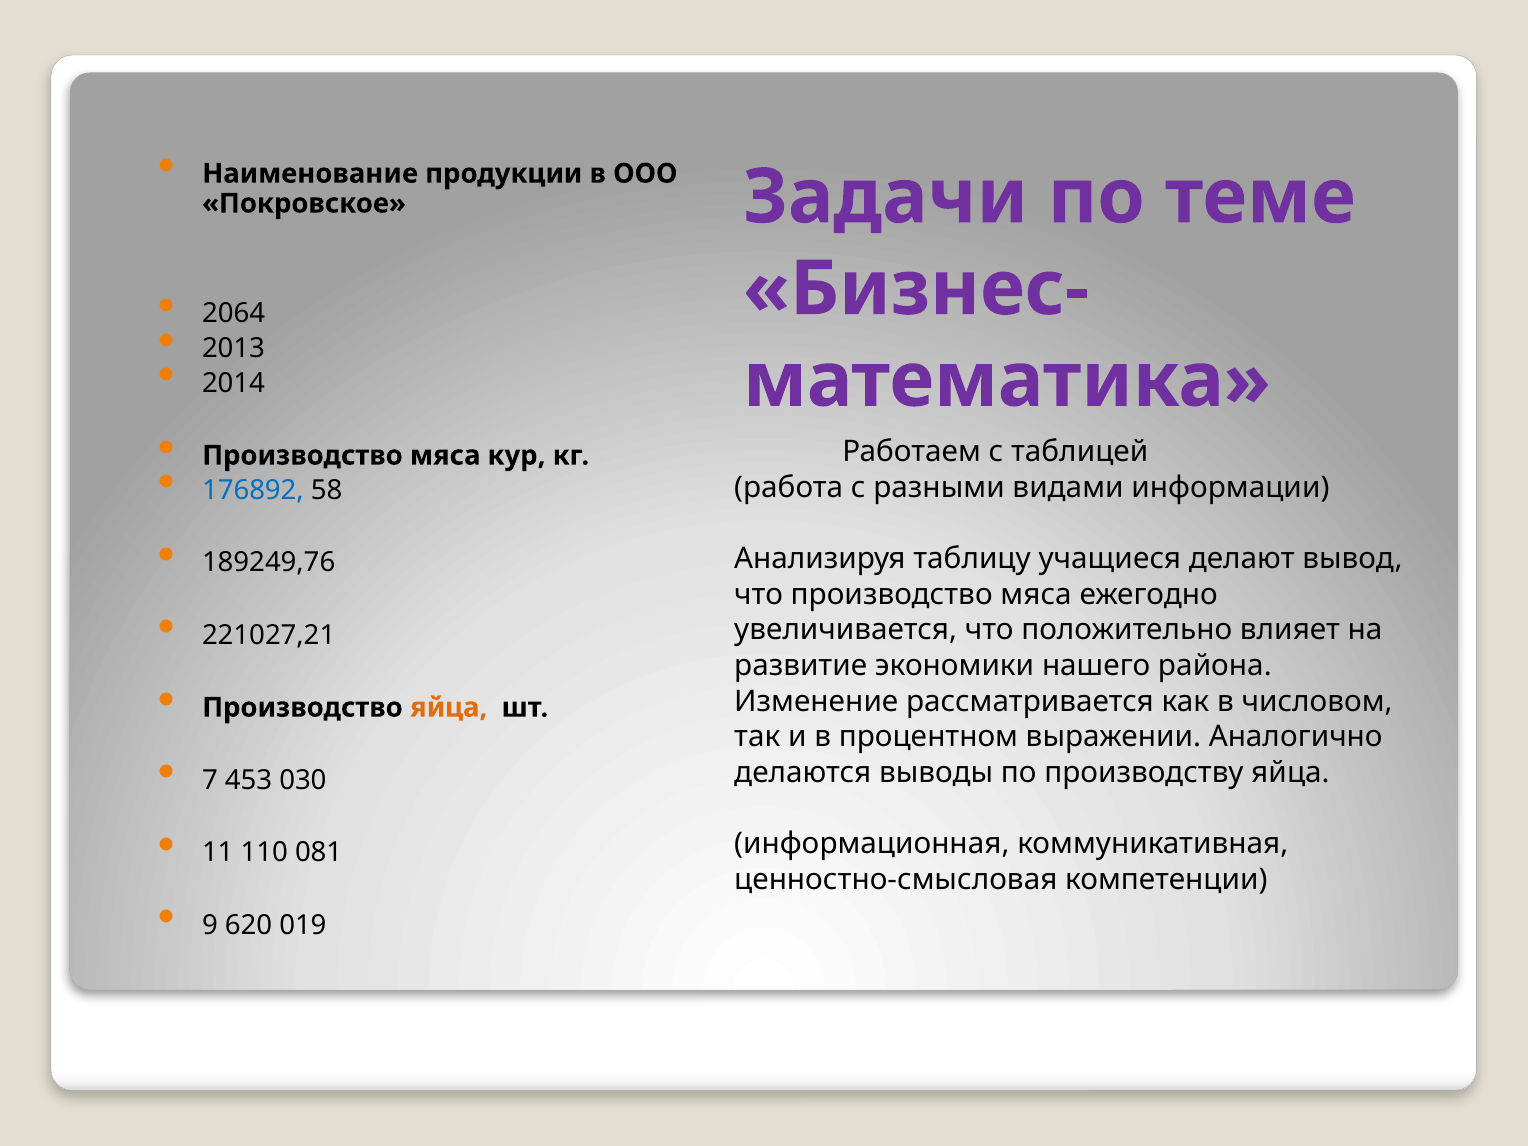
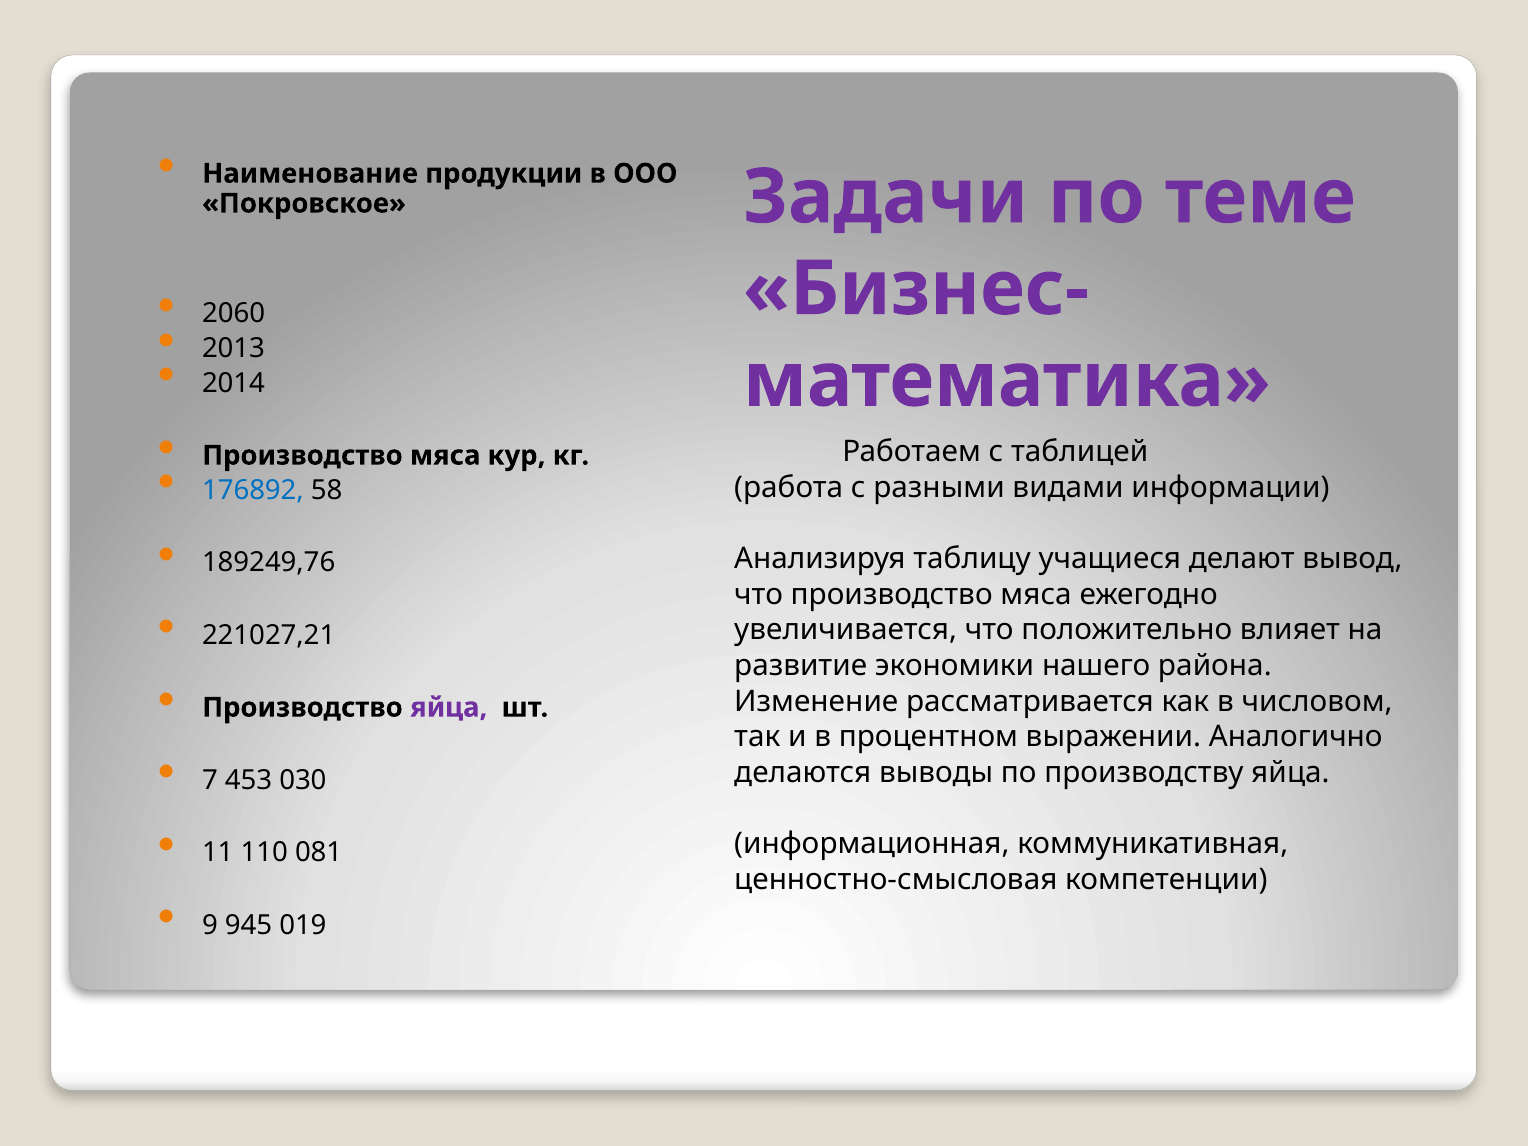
2064: 2064 -> 2060 (234, 314)
яйца colour: orange -> purple (449, 708)
620: 620 -> 945 (249, 925)
